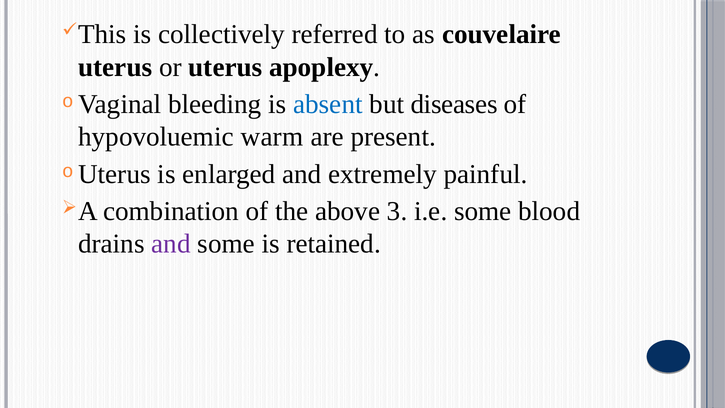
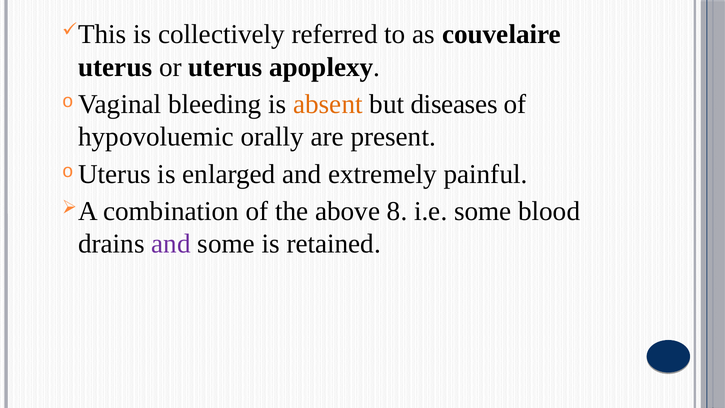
absent colour: blue -> orange (328, 104)
warm: warm -> orally (272, 137)
3: 3 -> 8 (397, 211)
